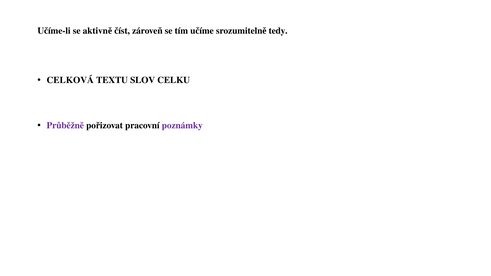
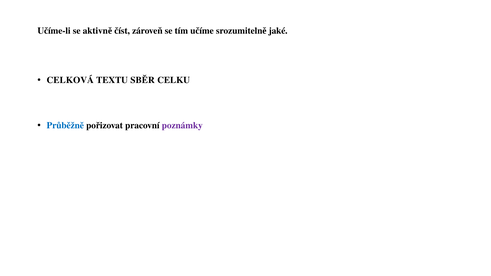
tedy: tedy -> jaké (278, 31)
SLOV: SLOV -> SBĚR (143, 80)
Průběžně colour: purple -> blue (65, 125)
